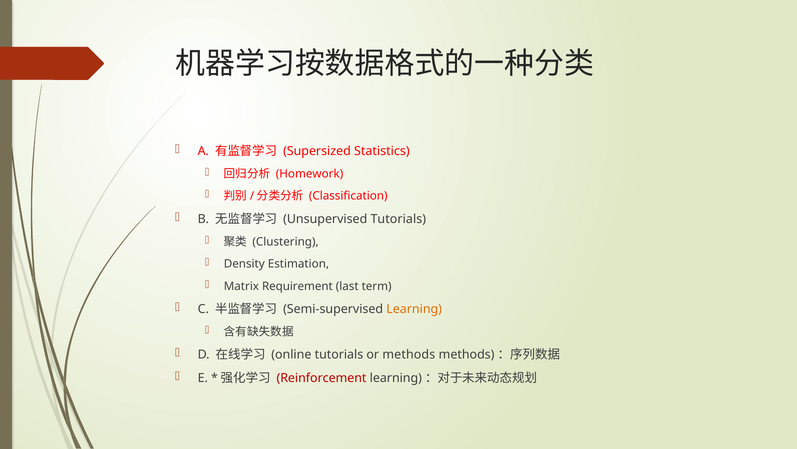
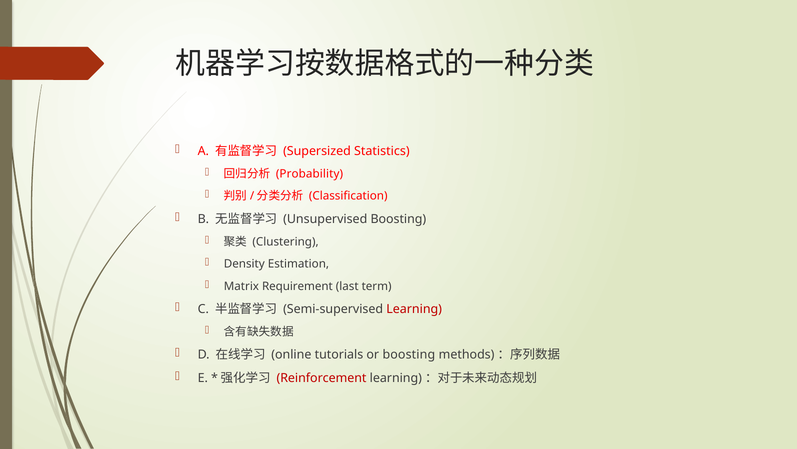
Homework: Homework -> Probability (309, 174)
Unsupervised Tutorials: Tutorials -> Boosting (398, 219)
Learning colour: orange -> red (414, 309)
or methods: methods -> boosting (409, 354)
